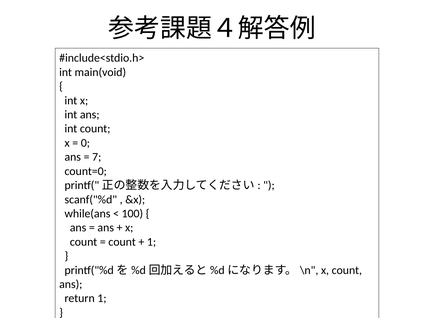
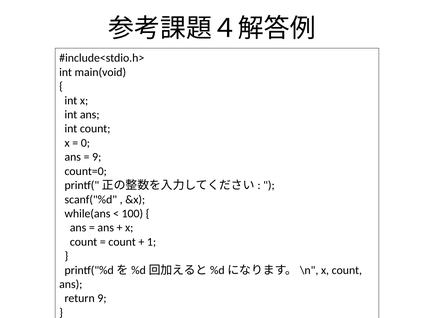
7: 7 -> 9 (97, 157)
return 1: 1 -> 9 (102, 298)
